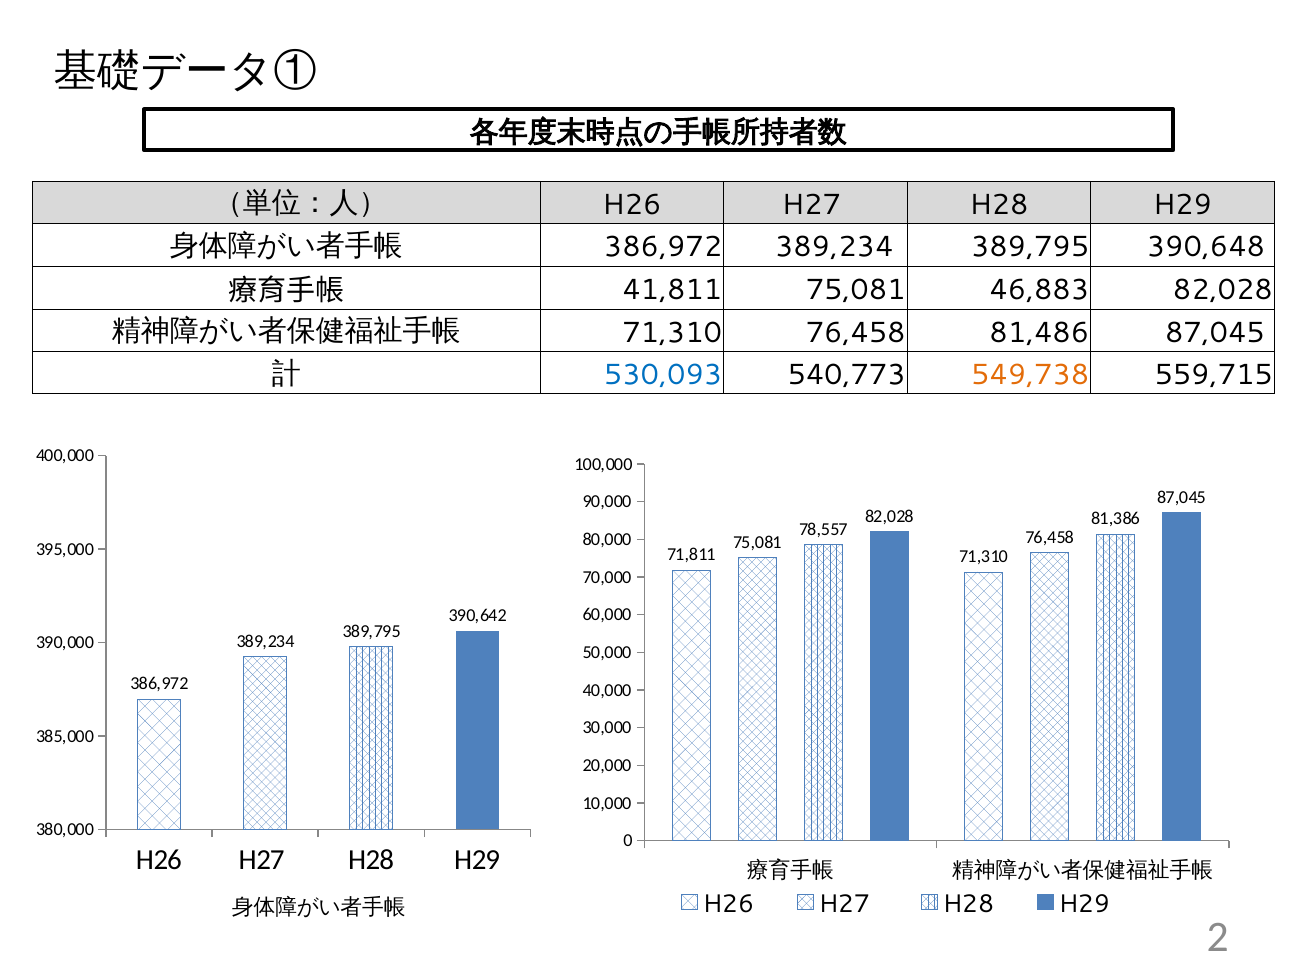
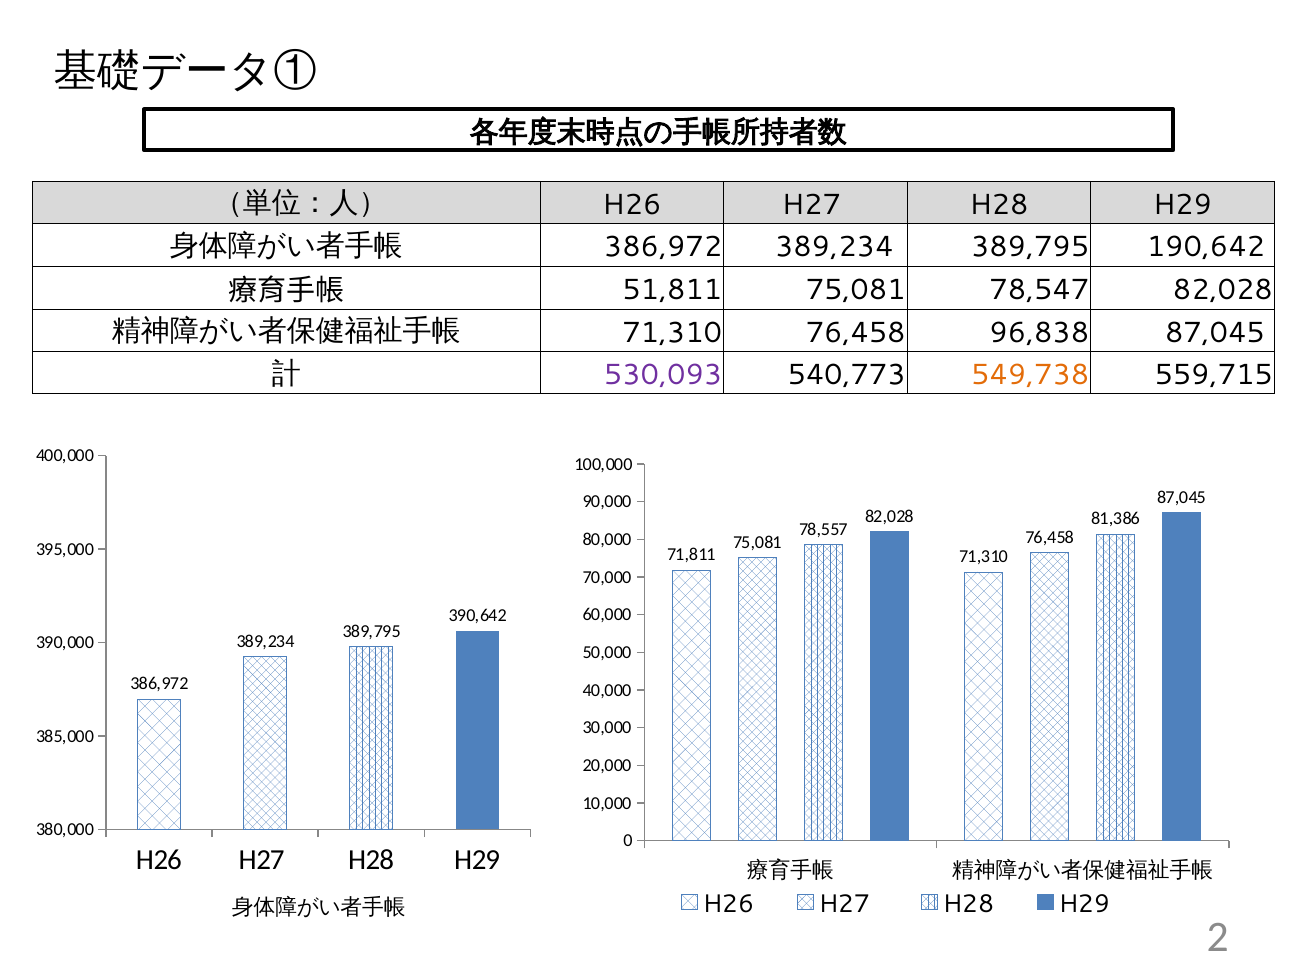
390,648: 390,648 -> 190,642 (1206, 247)
41,811: 41,811 -> 51,811 (672, 290)
46,883: 46,883 -> 78,547 (1039, 290)
81,486: 81,486 -> 96,838 (1039, 333)
530,093 colour: blue -> purple (663, 375)
